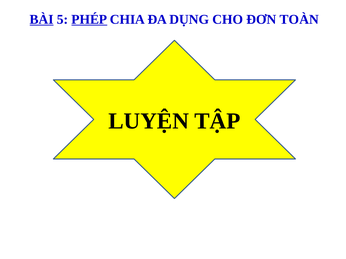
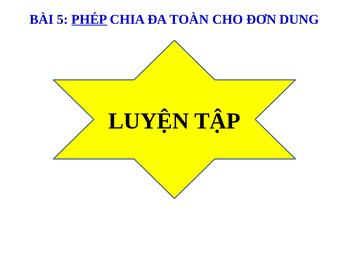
BÀI underline: present -> none (42, 19)
DỤNG: DỤNG -> TOÀN (189, 19)
TOÀN: TOÀN -> DUNG (299, 19)
